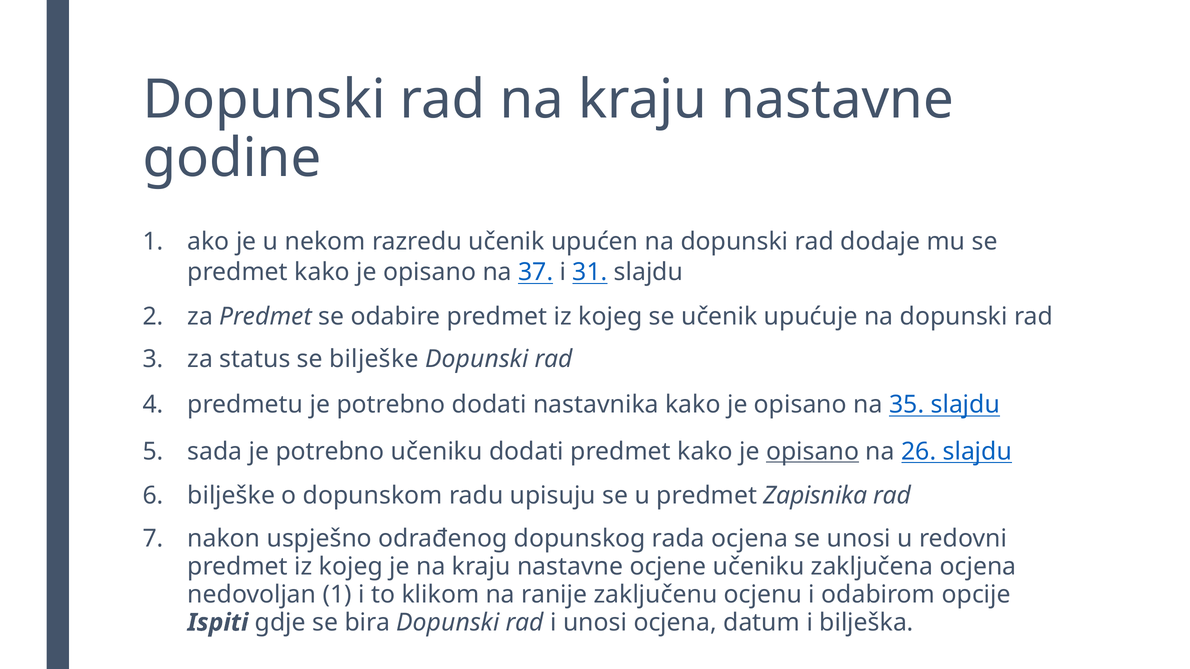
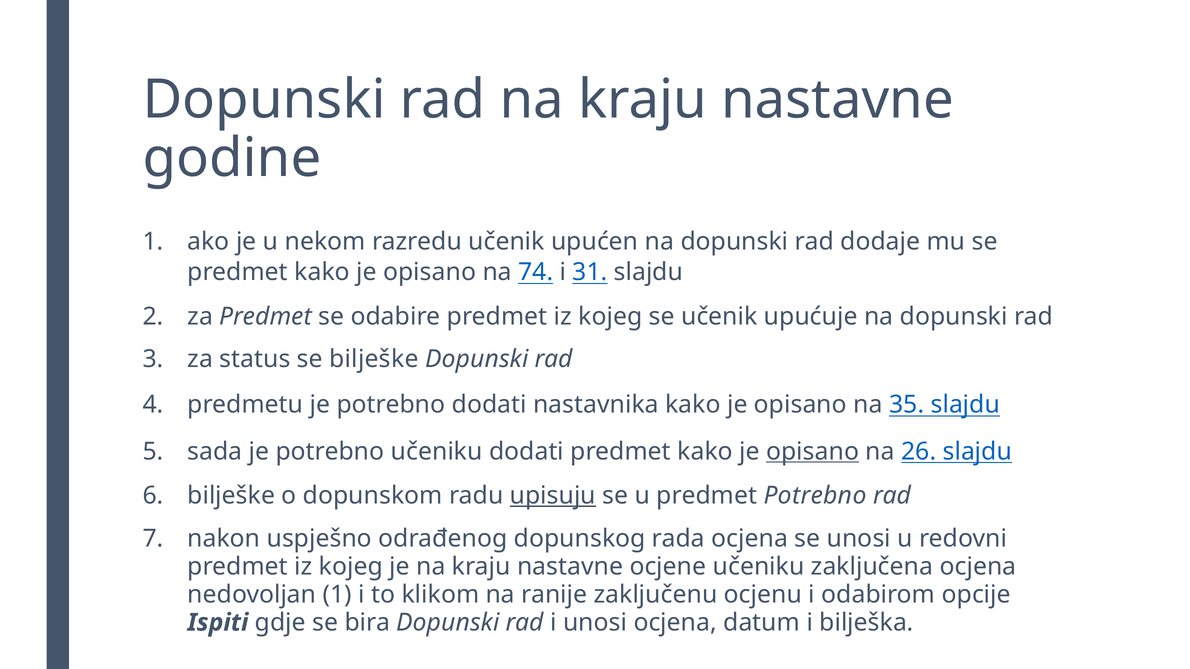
37: 37 -> 74 (536, 272)
upisuju underline: none -> present (553, 496)
predmet Zapisnika: Zapisnika -> Potrebno (815, 496)
